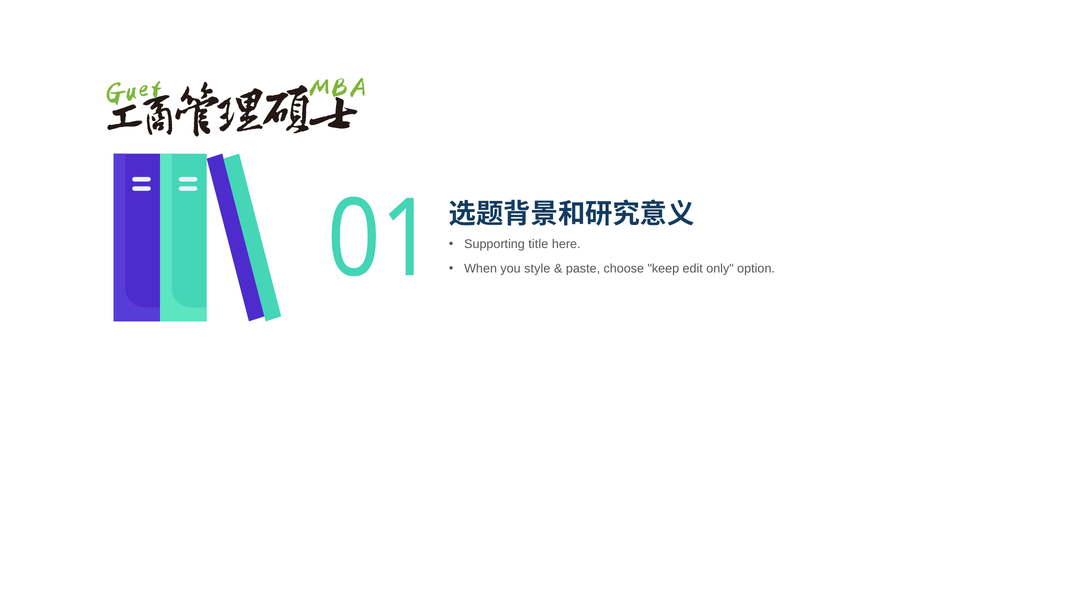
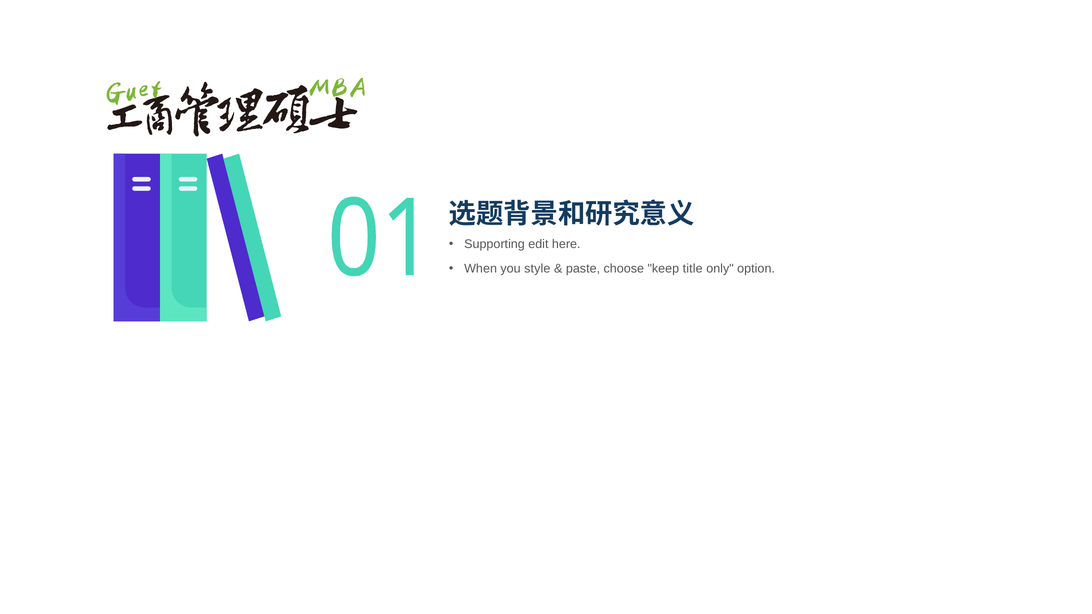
title: title -> edit (538, 244)
edit: edit -> title (693, 269)
